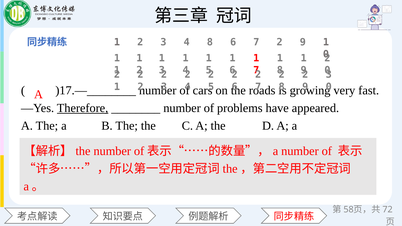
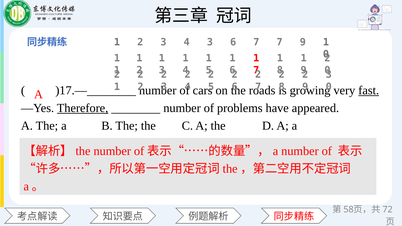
4 8: 8 -> 3 (210, 42)
6 7 2: 2 -> 7 (280, 42)
fast underline: none -> present (369, 91)
